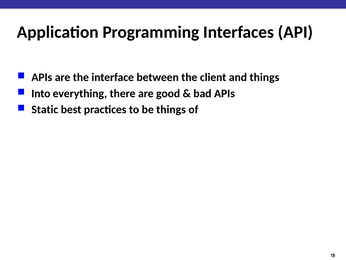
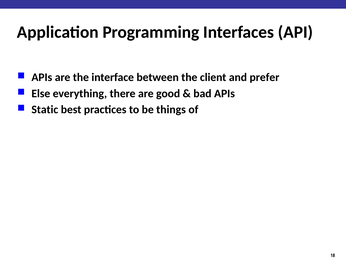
and things: things -> prefer (264, 77)
Into: Into -> Else (41, 93)
